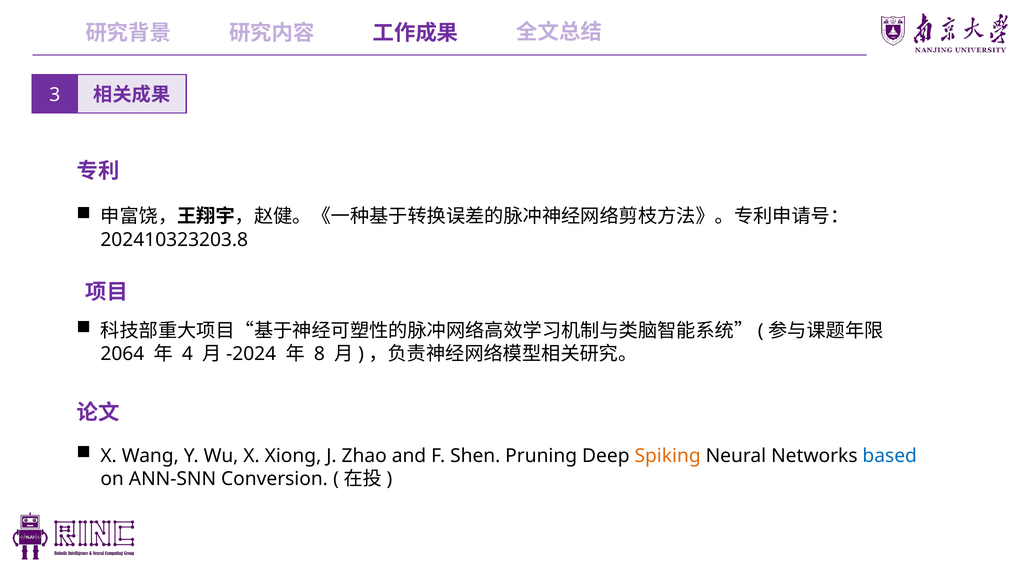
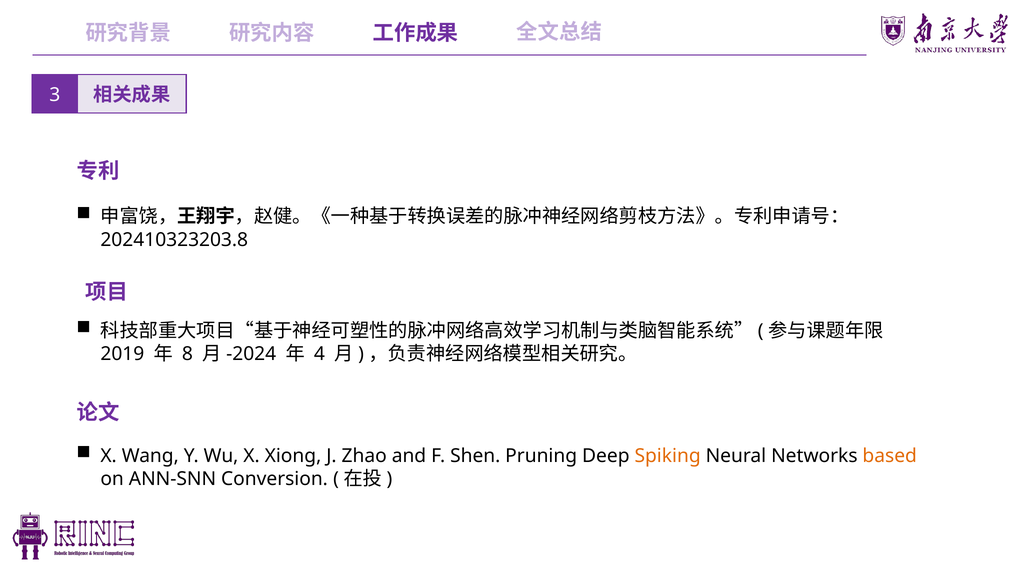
2064: 2064 -> 2019 (122, 354)
4: 4 -> 8 (187, 354)
8: 8 -> 4 (319, 354)
based colour: blue -> orange (890, 456)
